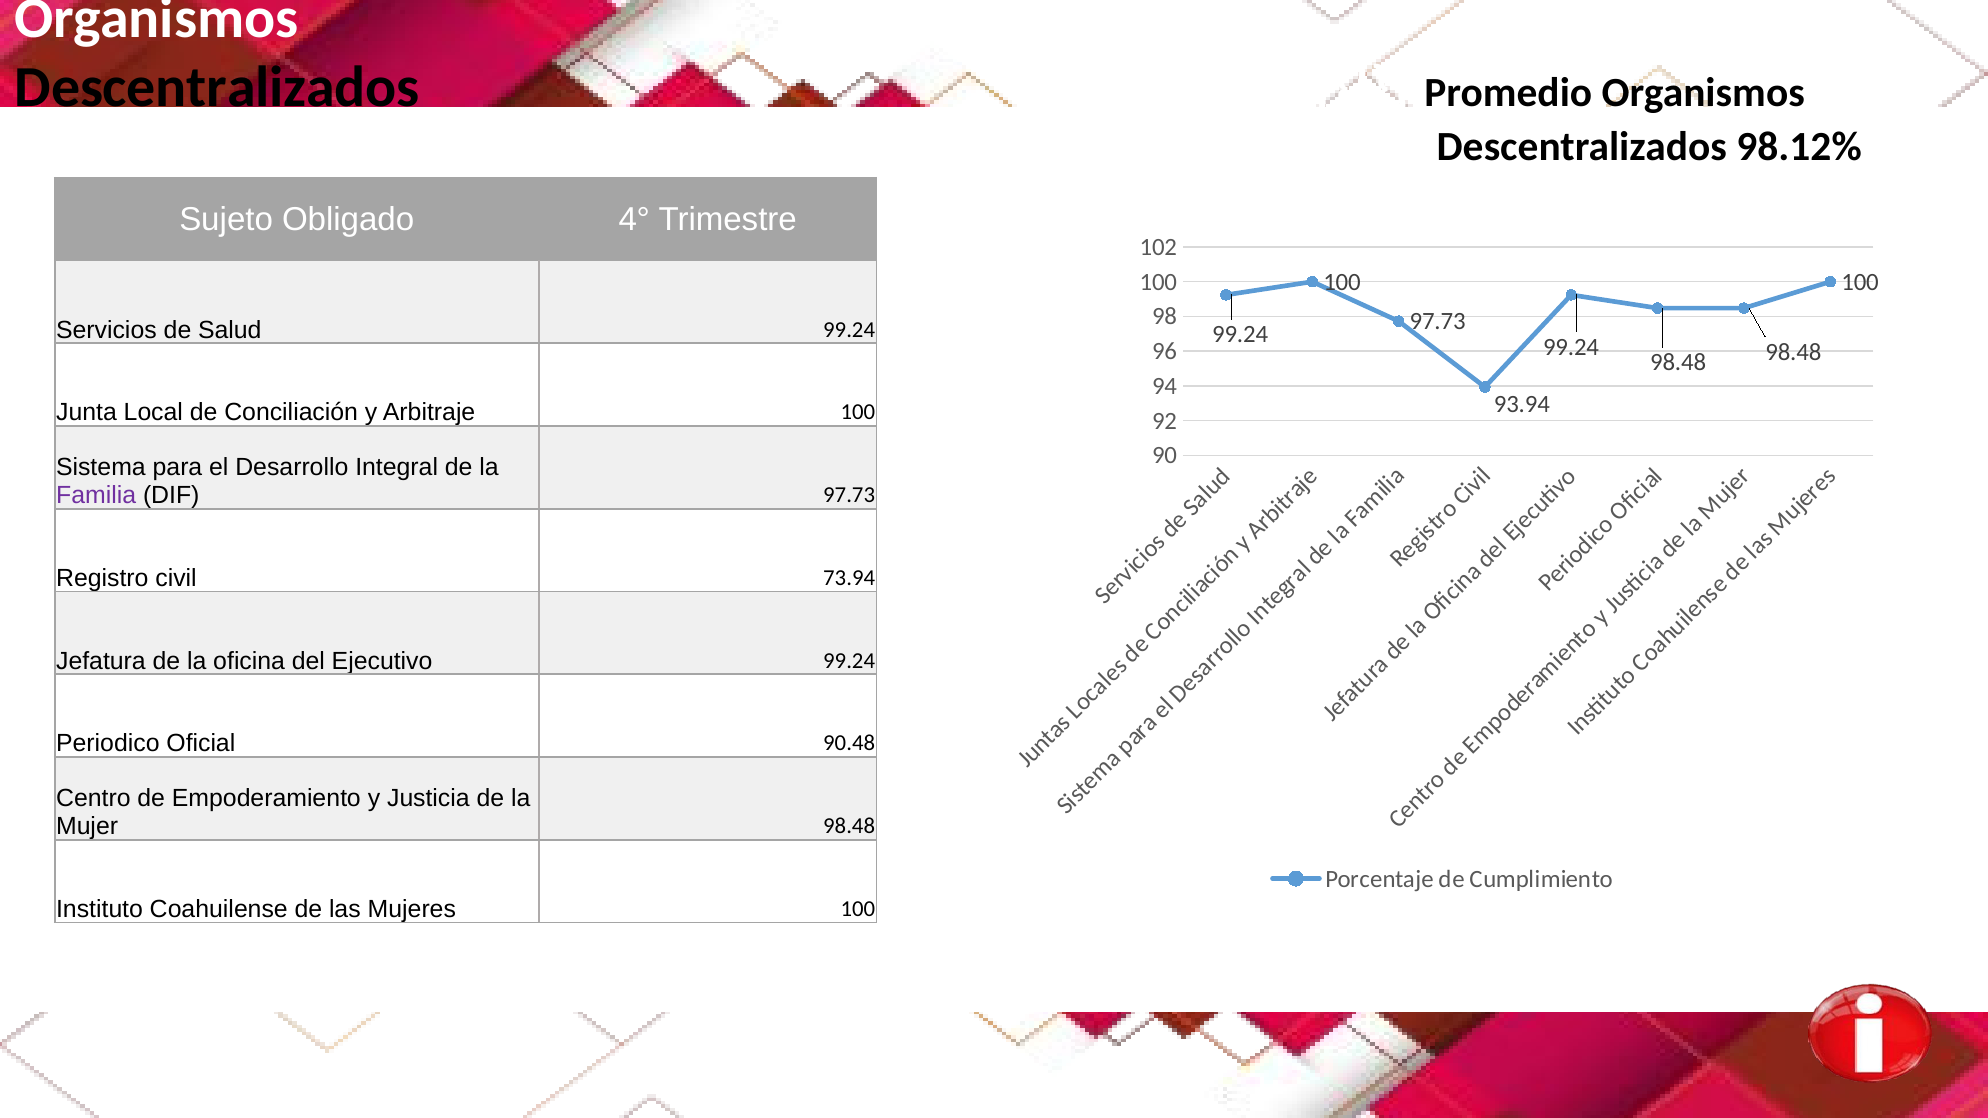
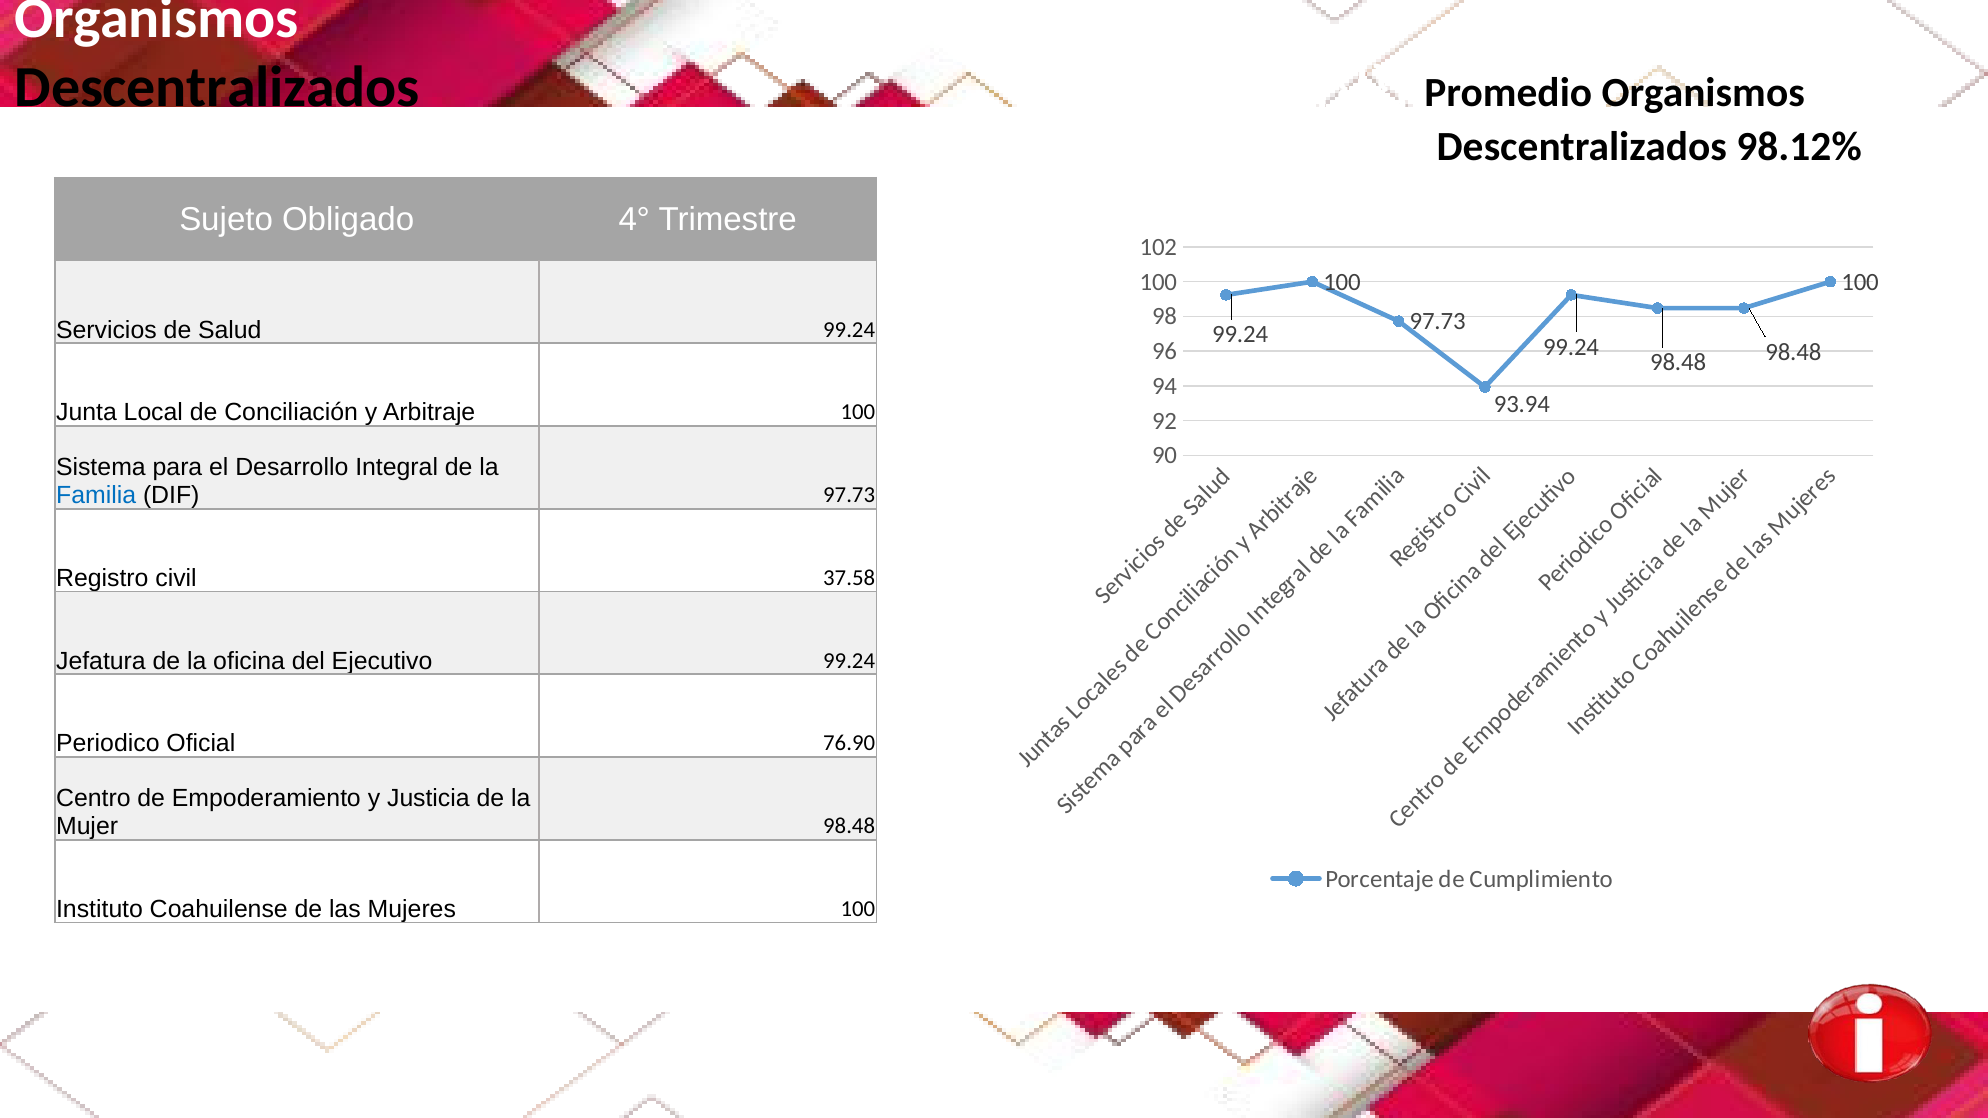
Familia colour: purple -> blue (96, 495)
73.94: 73.94 -> 37.58 (849, 578)
90.48: 90.48 -> 76.90 (849, 743)
